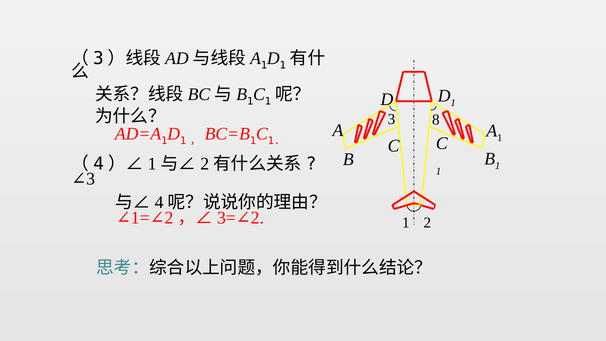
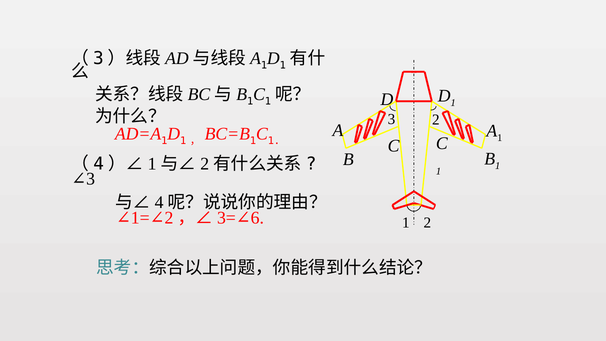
3 8: 8 -> 2 (436, 120)
2: 2 -> 6 (257, 218)
